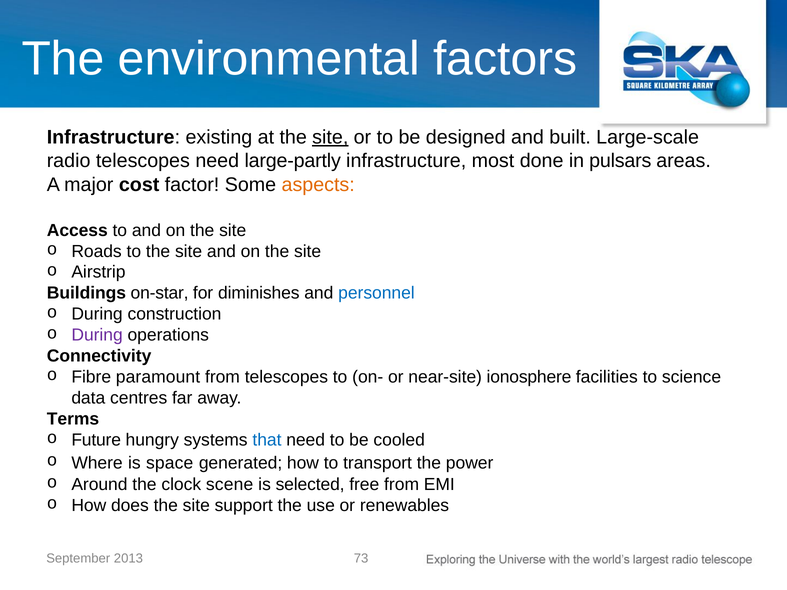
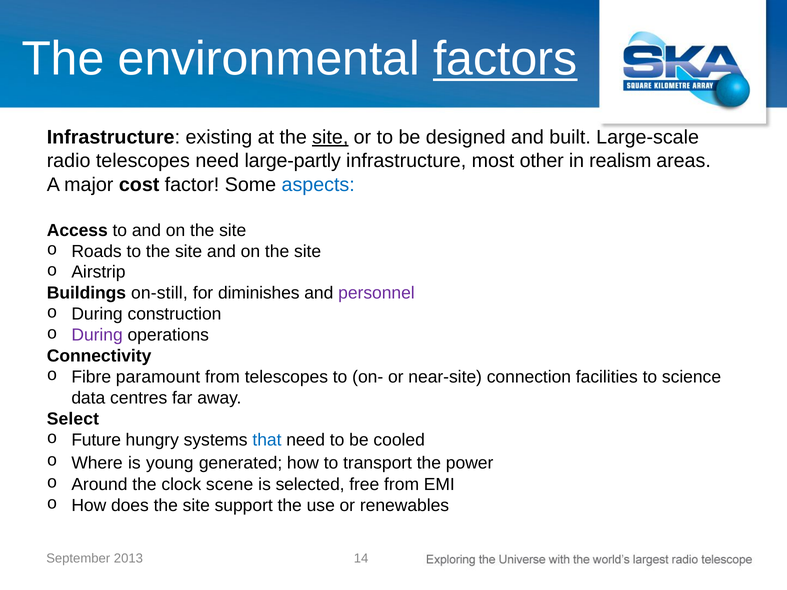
factors underline: none -> present (505, 59)
done: done -> other (542, 161)
pulsars: pulsars -> realism (620, 161)
aspects colour: orange -> blue (318, 185)
on-star: on-star -> on-still (159, 293)
personnel colour: blue -> purple (376, 293)
ionosphere: ionosphere -> connection (529, 377)
Terms: Terms -> Select (73, 419)
space: space -> young (170, 463)
73: 73 -> 14 (361, 559)
